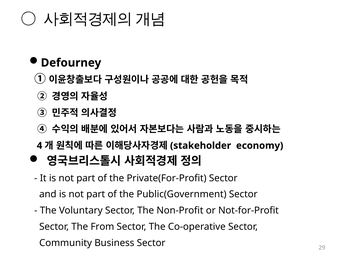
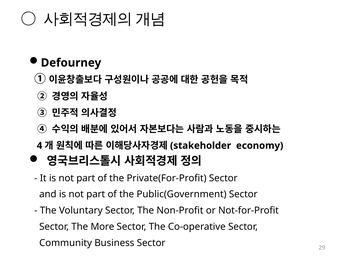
From: From -> More (102, 226)
